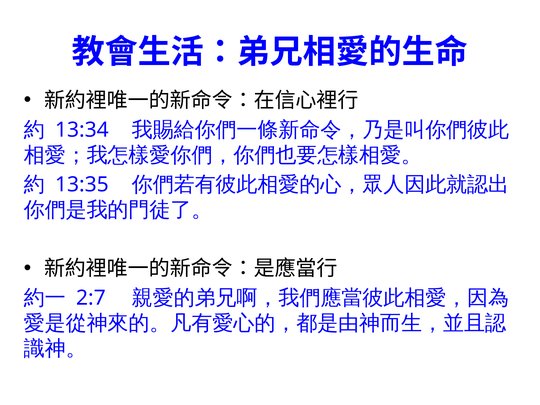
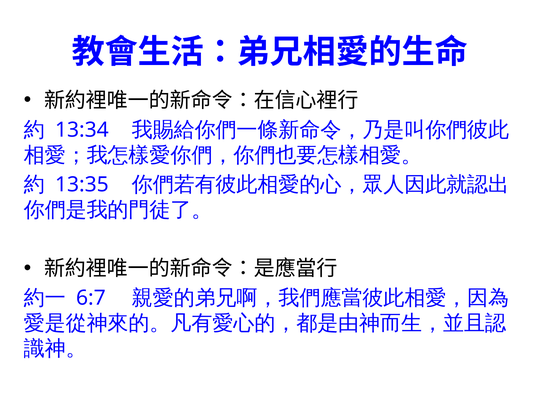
2:7: 2:7 -> 6:7 (91, 298)
